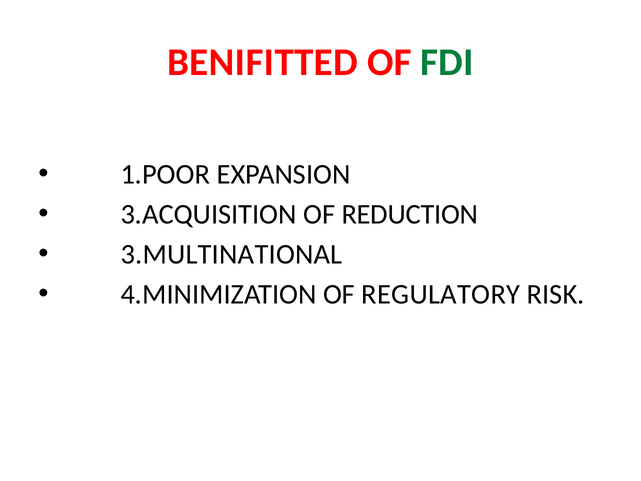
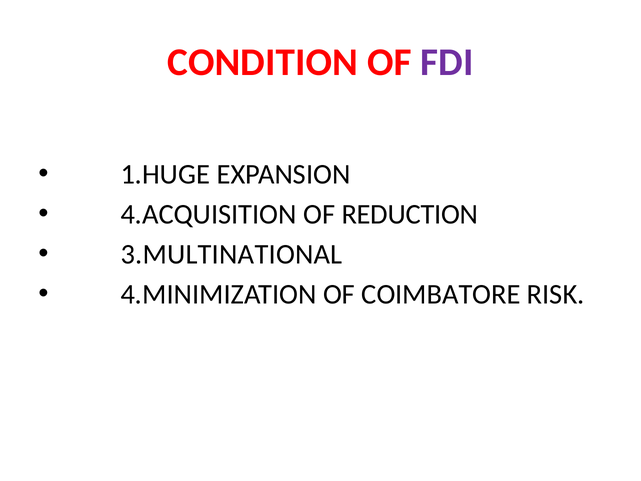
BENIFITTED: BENIFITTED -> CONDITION (263, 62)
FDI colour: green -> purple (447, 62)
1.POOR: 1.POOR -> 1.HUGE (165, 174)
3.ACQUISITION: 3.ACQUISITION -> 4.ACQUISITION (209, 214)
REGULATORY: REGULATORY -> COIMBATORE (441, 294)
